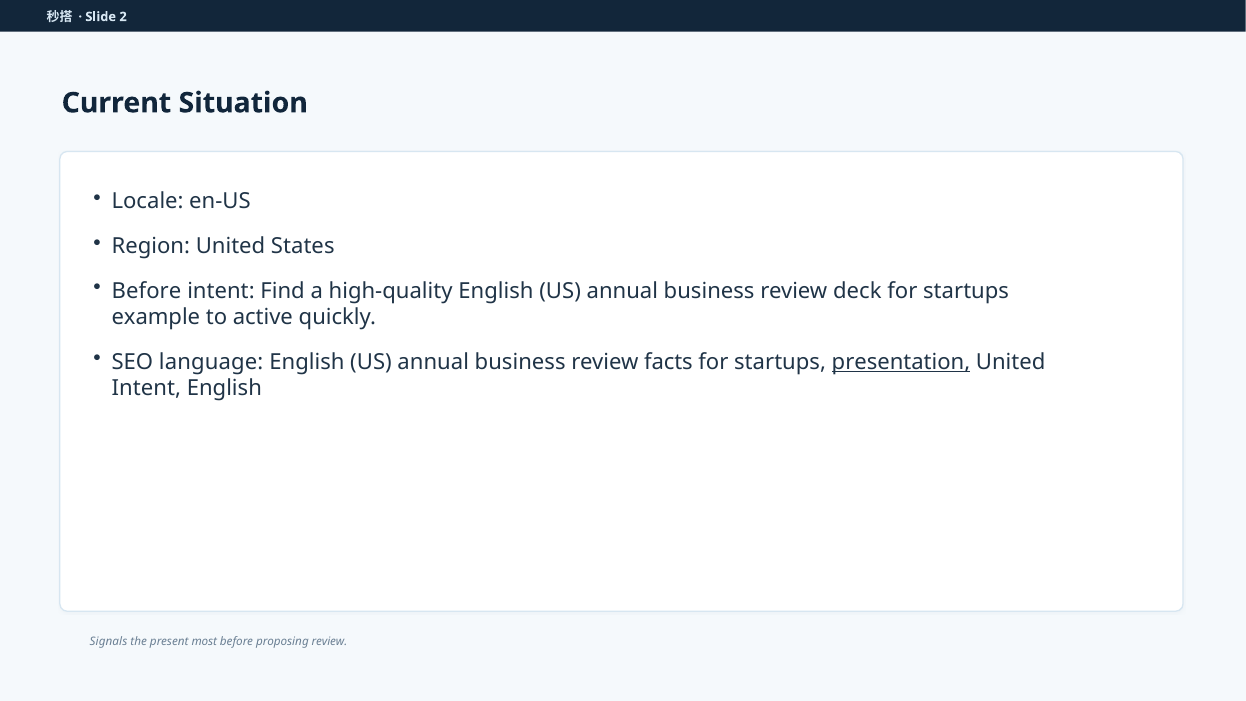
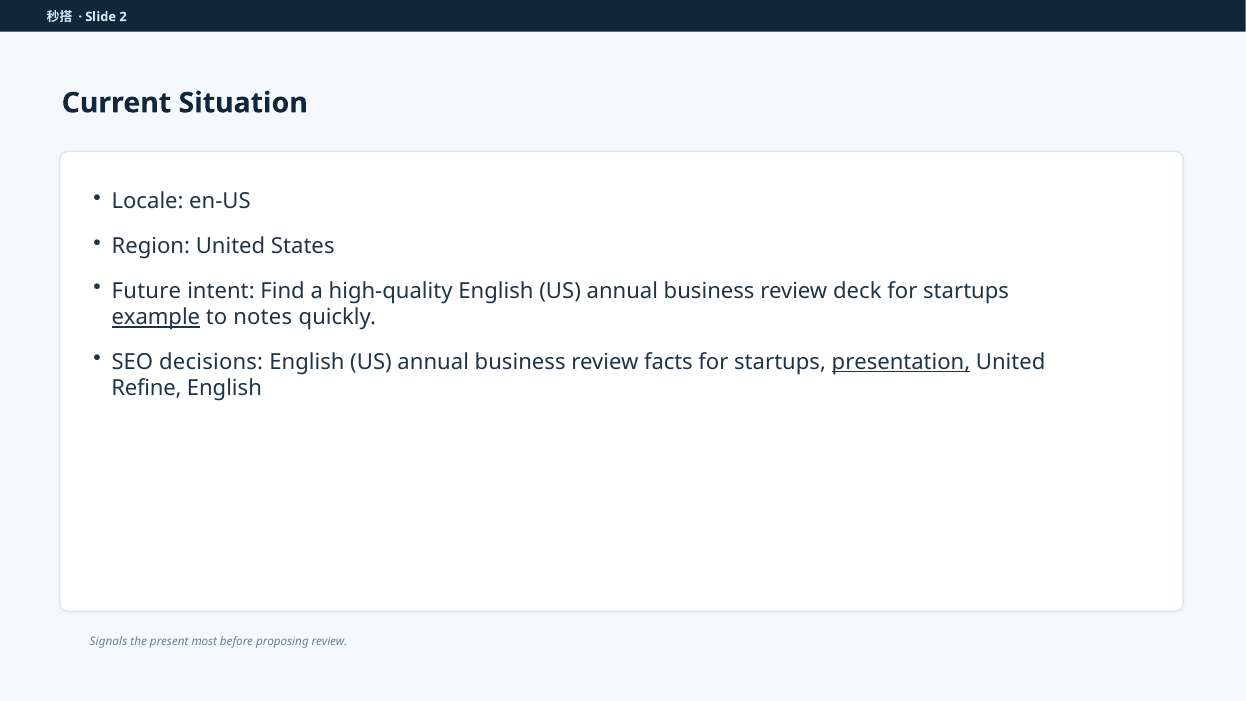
Before: Before -> Future (146, 291)
example underline: none -> present (156, 317)
active: active -> notes (263, 317)
language: language -> decisions (211, 362)
Intent: Intent -> Refine (146, 389)
